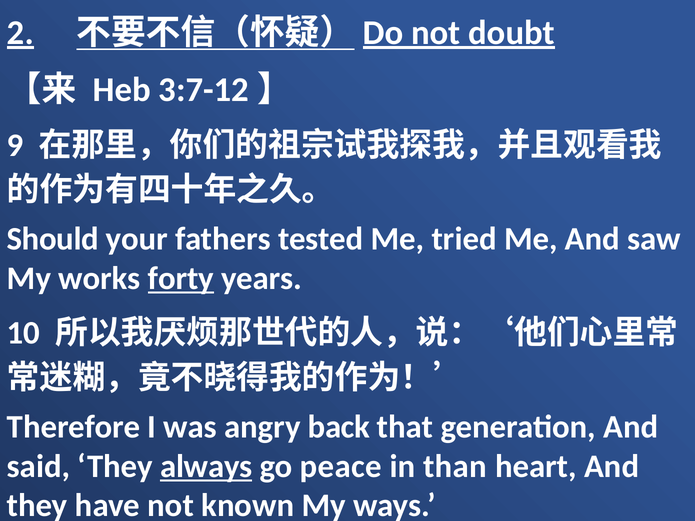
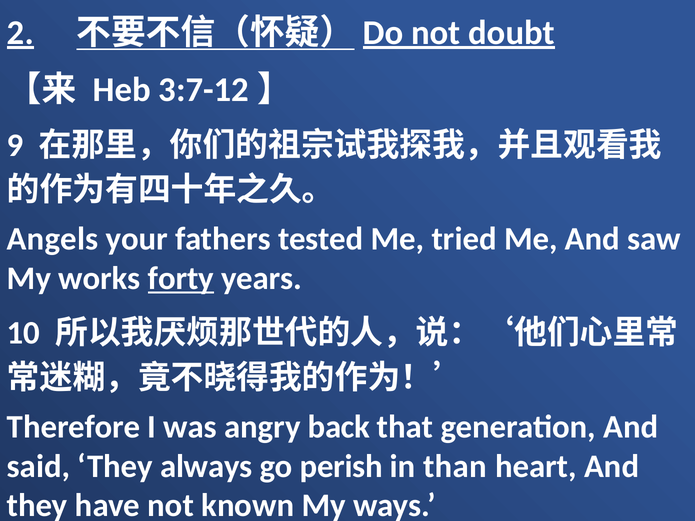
Should: Should -> Angels (53, 239)
always underline: present -> none (206, 466)
peace: peace -> perish (341, 466)
